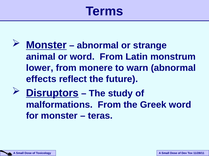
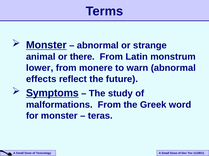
or word: word -> there (82, 57)
Disruptors: Disruptors -> Symptoms (52, 93)
